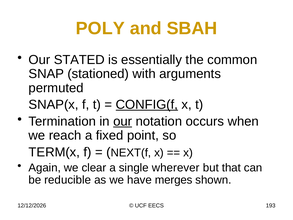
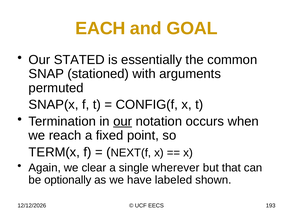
POLY: POLY -> EACH (100, 28)
SBAH: SBAH -> GOAL (192, 28)
CONFIG(f underline: present -> none (147, 105)
reducible: reducible -> optionally (68, 180)
merges: merges -> labeled (174, 180)
